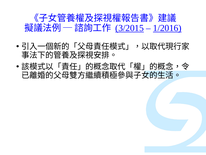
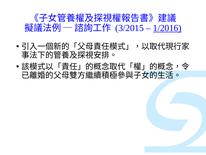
3/2015 underline: present -> none (130, 28)
